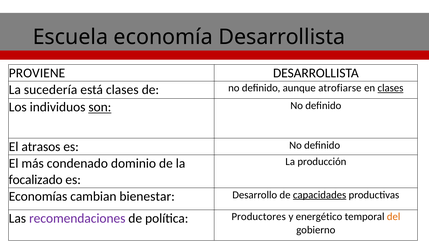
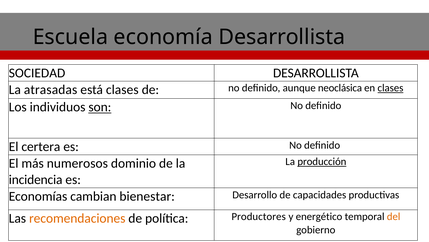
PROVIENE: PROVIENE -> SOCIEDAD (37, 73)
sucedería: sucedería -> atrasadas (51, 89)
atrofiarse: atrofiarse -> neoclásica (340, 88)
atrasos: atrasos -> certera (41, 146)
producción underline: none -> present (322, 161)
condenado: condenado -> numerosos (77, 163)
focalizado: focalizado -> incidencia (36, 179)
capacidades underline: present -> none (320, 194)
recomendaciones colour: purple -> orange (77, 218)
